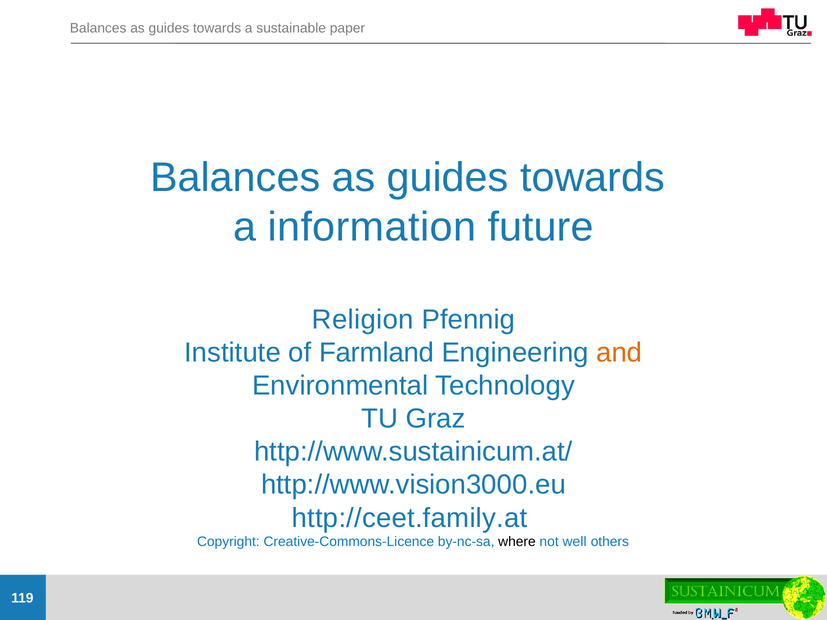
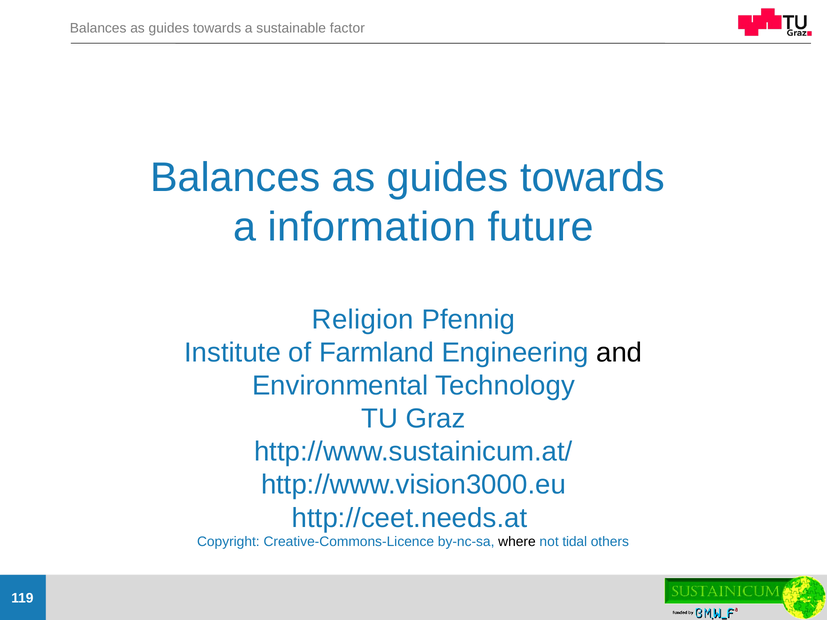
paper: paper -> factor (347, 28)
and colour: orange -> black (619, 353)
http://ceet.family.at: http://ceet.family.at -> http://ceet.needs.at (410, 518)
well: well -> tidal (575, 542)
